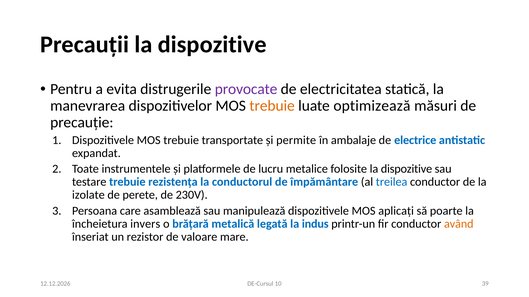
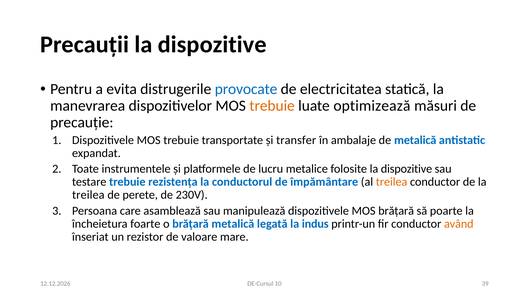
provocate colour: purple -> blue (246, 89)
permite: permite -> transfer (296, 140)
de electrice: electrice -> metalică (415, 140)
treilea colour: blue -> orange (392, 182)
izolate: izolate -> treilea (88, 195)
MOS aplicați: aplicați -> brățară (396, 211)
invers: invers -> foarte (145, 224)
